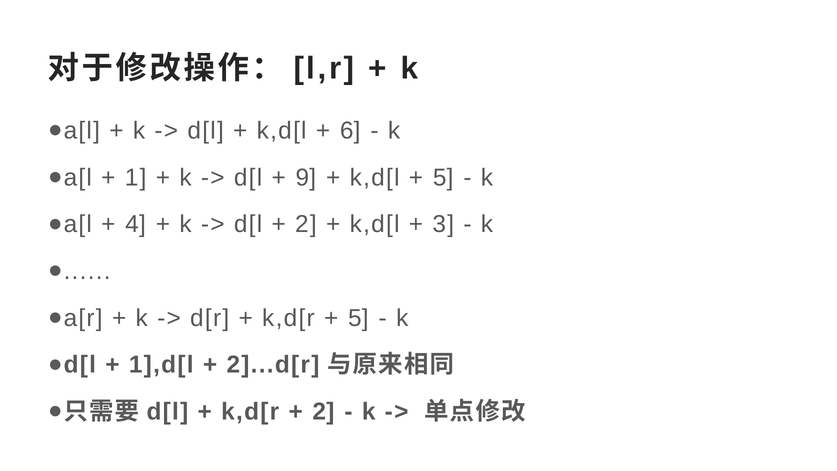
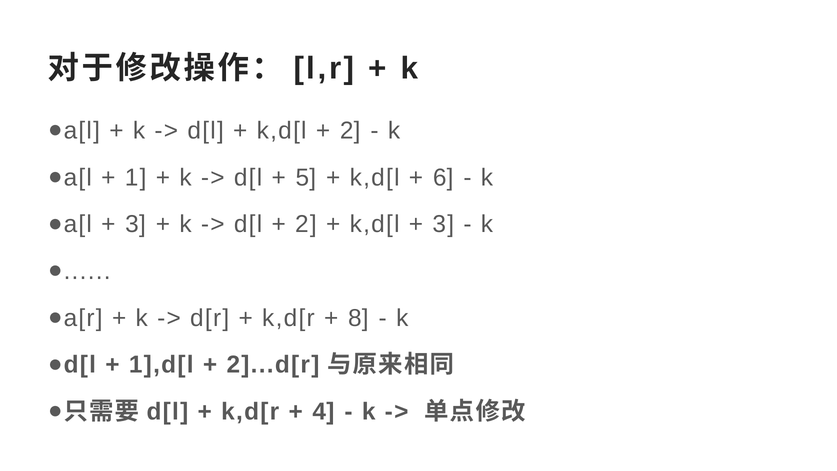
6: 6 -> 2 (350, 131)
9: 9 -> 5 (306, 177)
5: 5 -> 6 (443, 177)
4: 4 -> 3 (136, 224)
5: 5 -> 8 (358, 318)
2: 2 -> 4 (323, 412)
